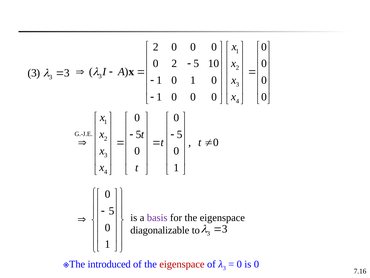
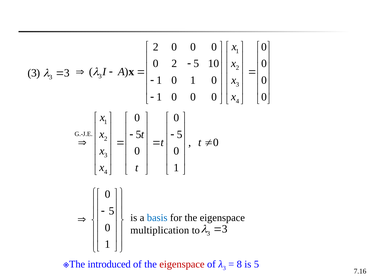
basis colour: purple -> blue (157, 217)
diagonalizable: diagonalizable -> multiplication (160, 230)
0: 0 -> 8 (239, 264)
is 0: 0 -> 5 (256, 264)
